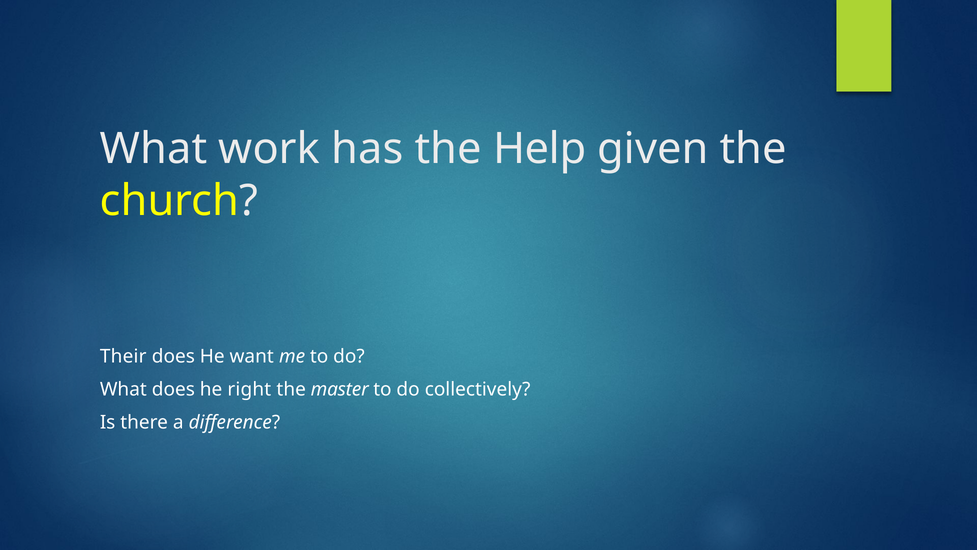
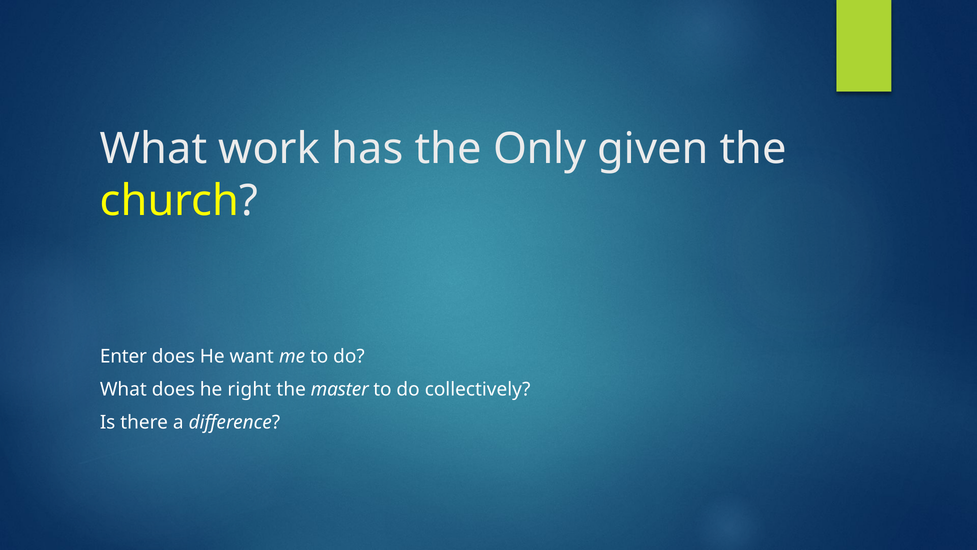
Help: Help -> Only (540, 149)
Their: Their -> Enter (123, 356)
